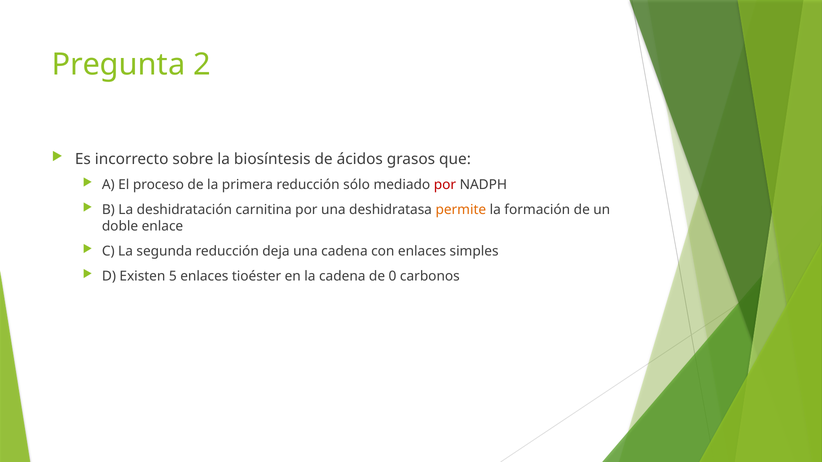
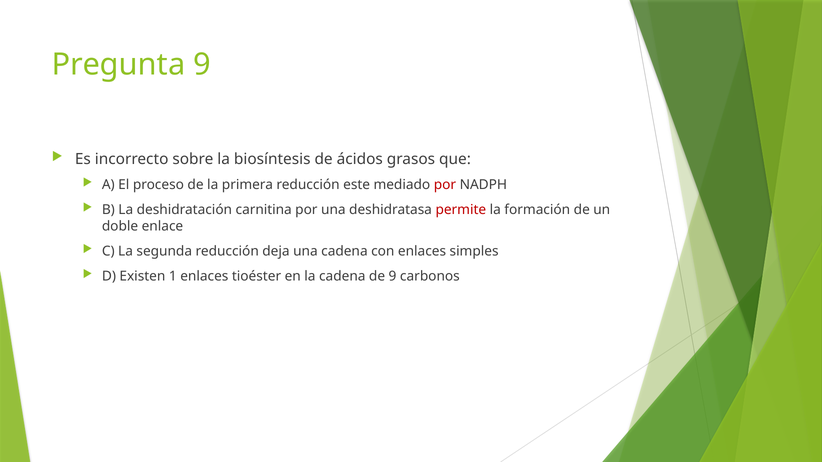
Pregunta 2: 2 -> 9 (202, 65)
sólo: sólo -> este (357, 185)
permite colour: orange -> red (461, 210)
5: 5 -> 1 (173, 276)
de 0: 0 -> 9 (393, 276)
